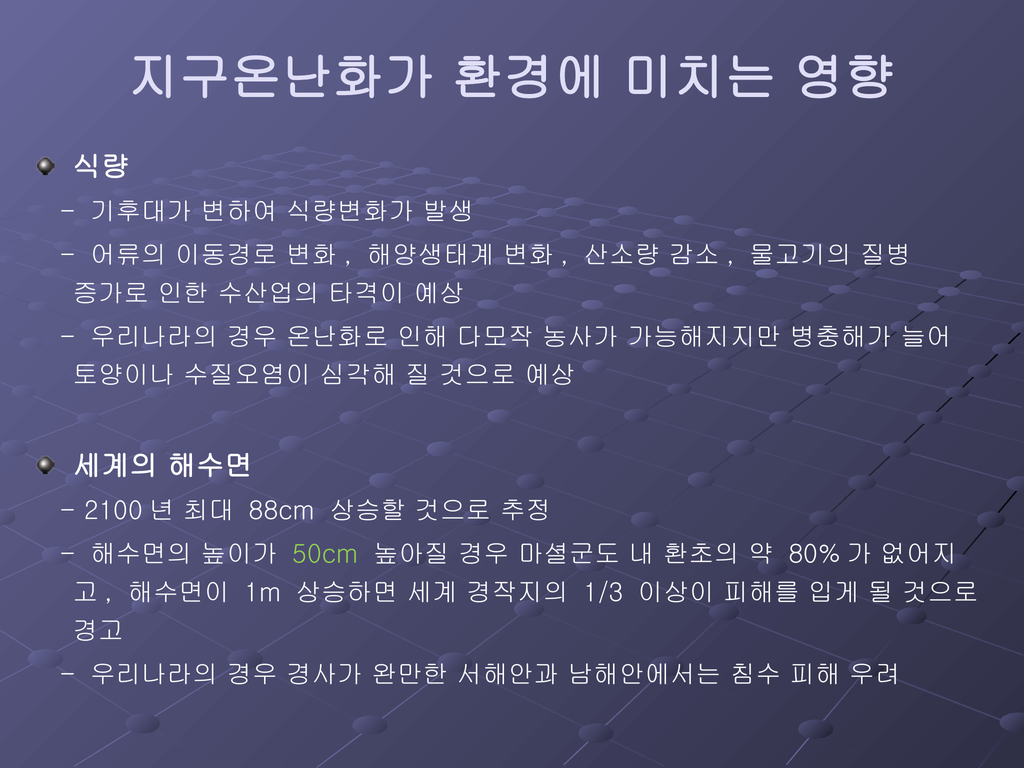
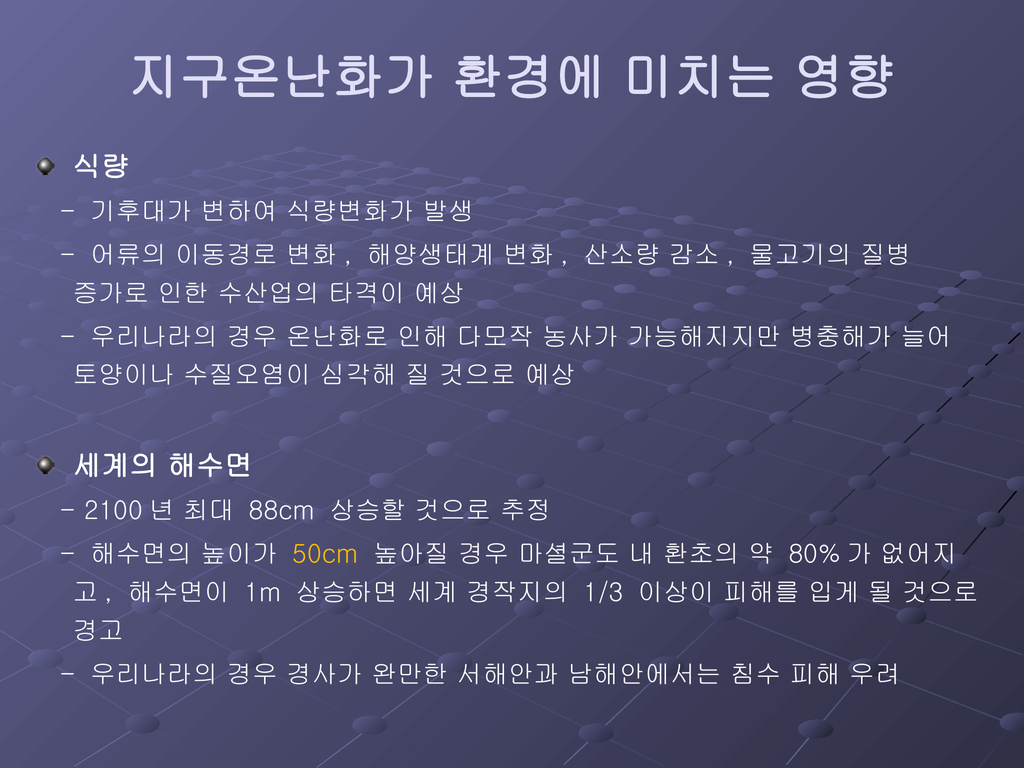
50cm colour: light green -> yellow (325, 554)
